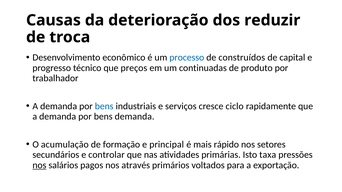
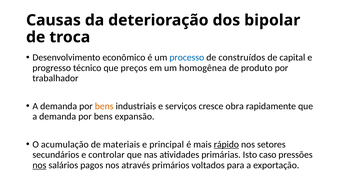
reduzir: reduzir -> bipolar (272, 20)
continuadas: continuadas -> homogênea (203, 68)
bens colour: blue -> orange (104, 106)
ciclo: ciclo -> obra (235, 106)
bens demanda: demanda -> expansão (135, 117)
formação: formação -> materiais (121, 145)
rápido underline: none -> present (226, 145)
taxa: taxa -> caso (268, 155)
